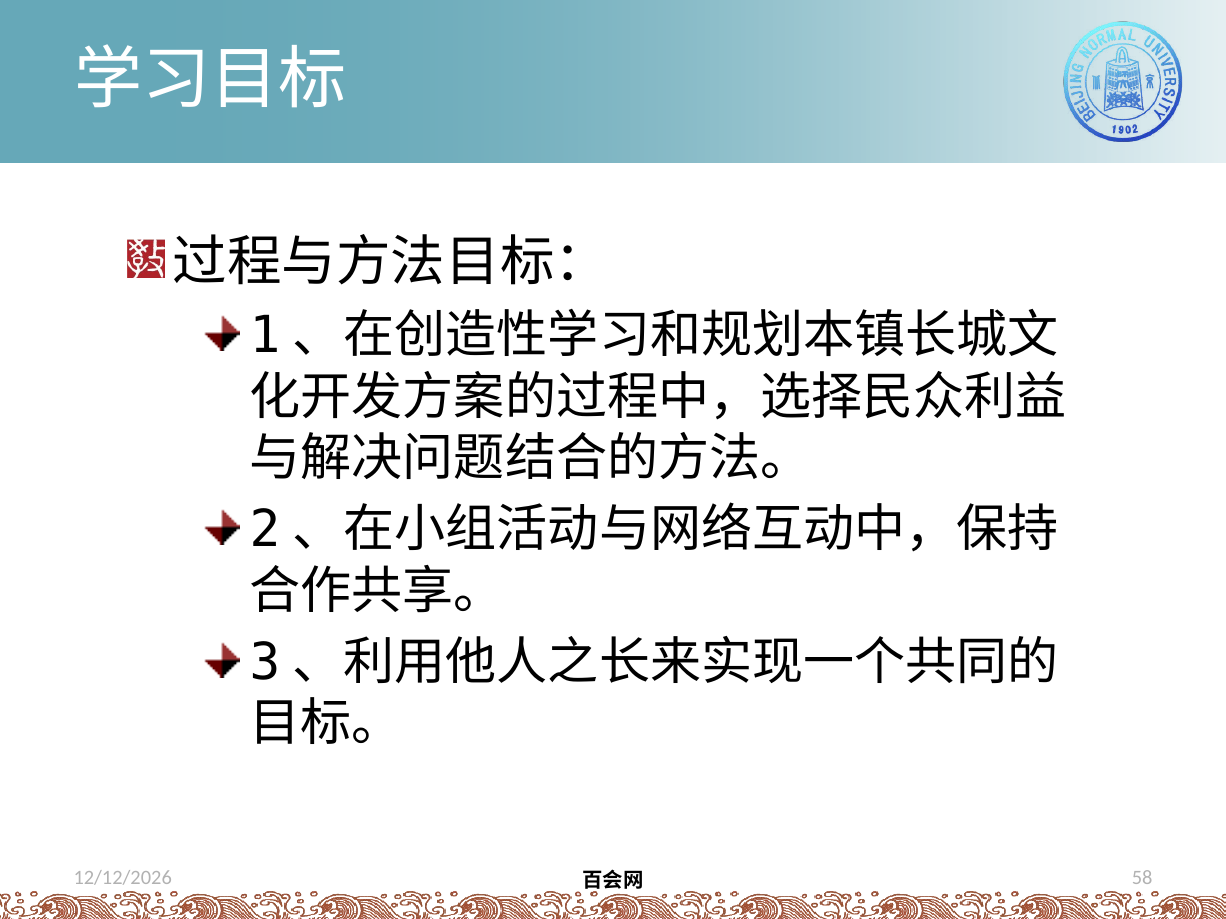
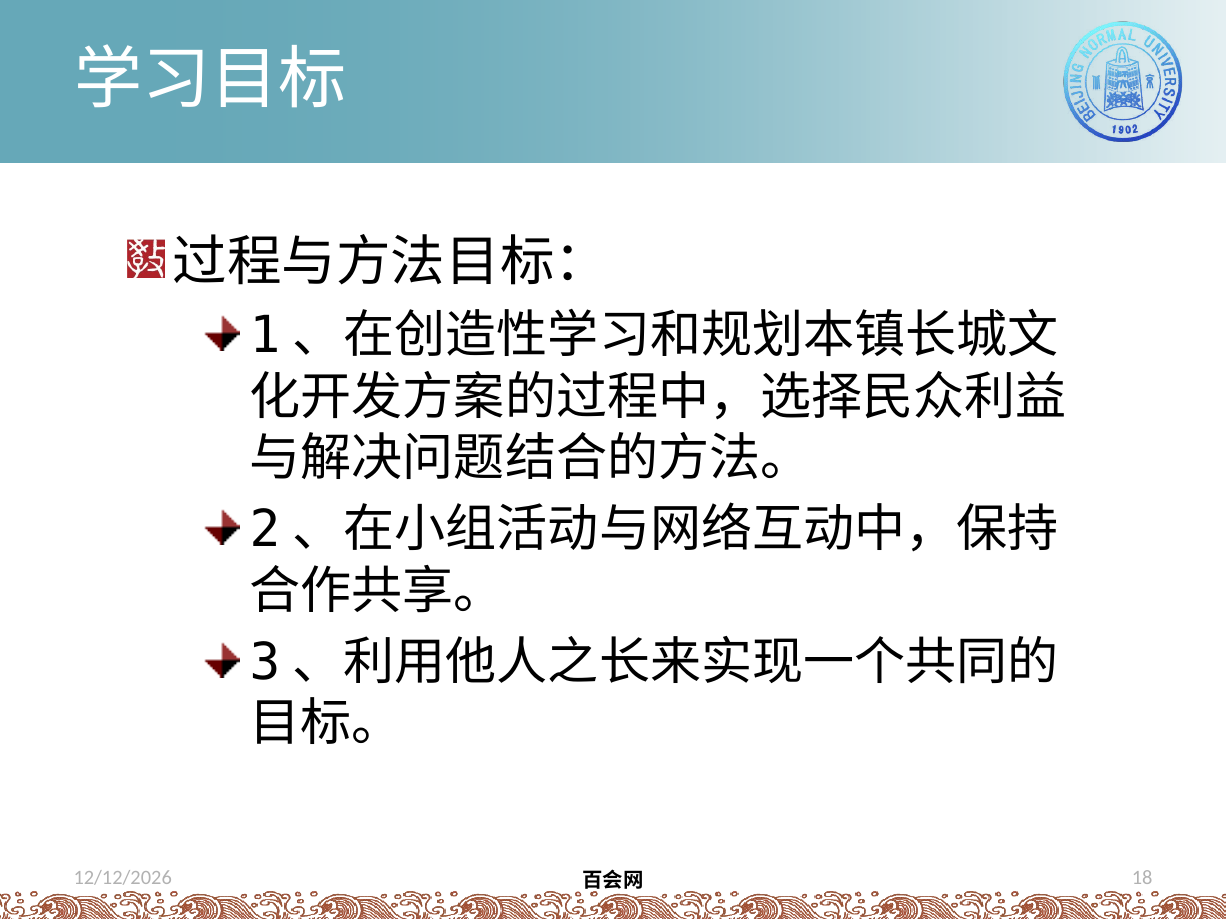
58: 58 -> 18 (1142, 878)
